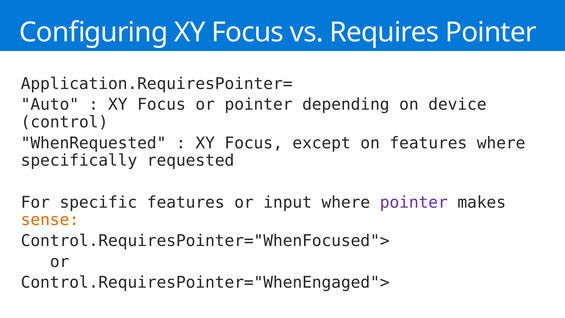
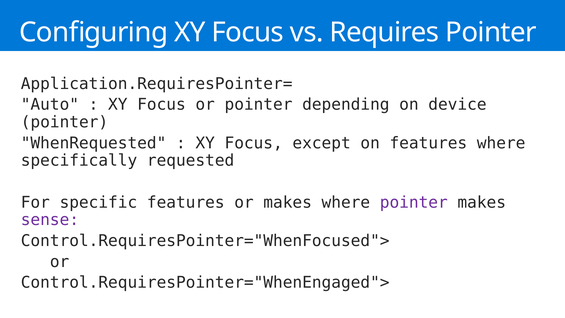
control: control -> pointer (64, 122)
or input: input -> makes (288, 202)
sense colour: orange -> purple (50, 220)
